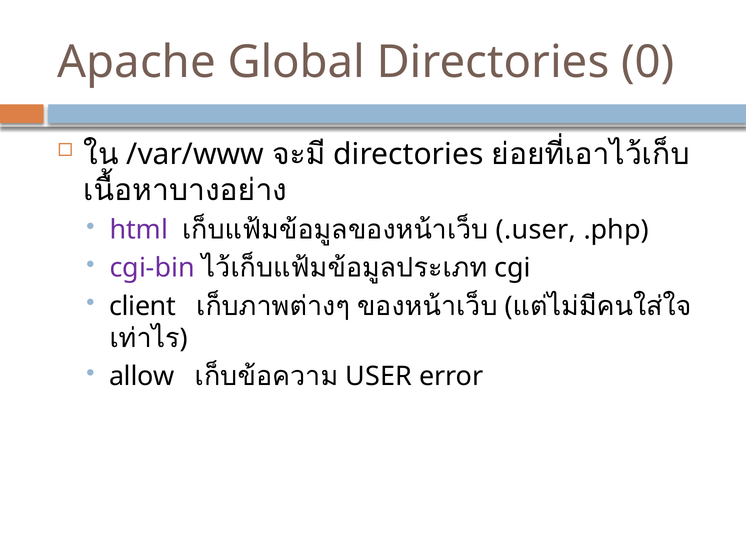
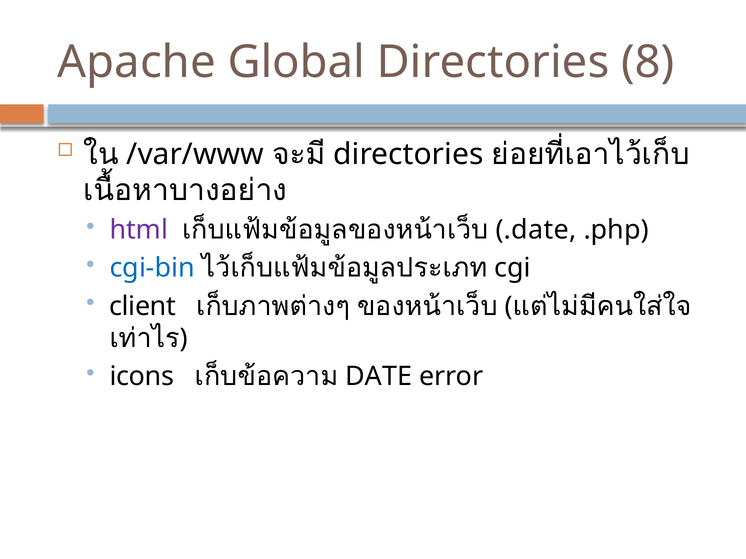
0: 0 -> 8 (648, 62)
.user: .user -> .date (536, 230)
cgi-bin colour: purple -> blue (152, 268)
allow: allow -> icons (142, 377)
USER: USER -> DATE (379, 377)
